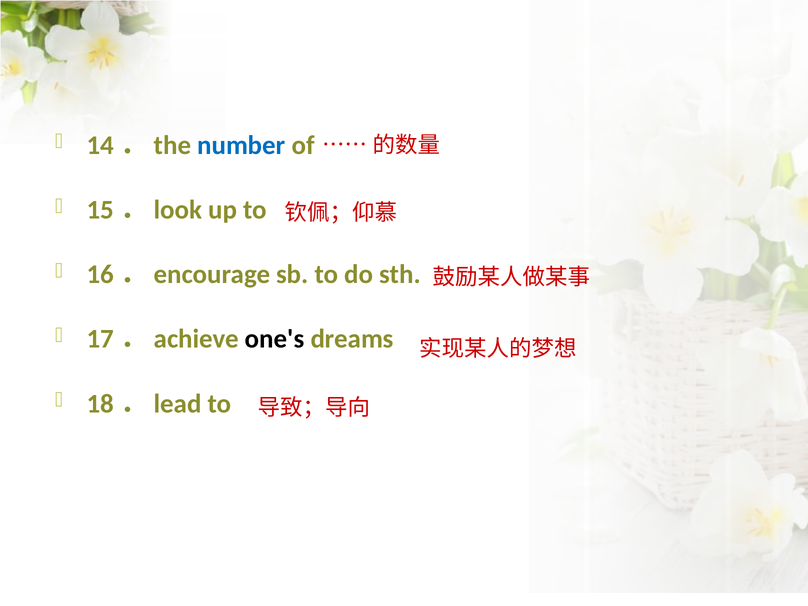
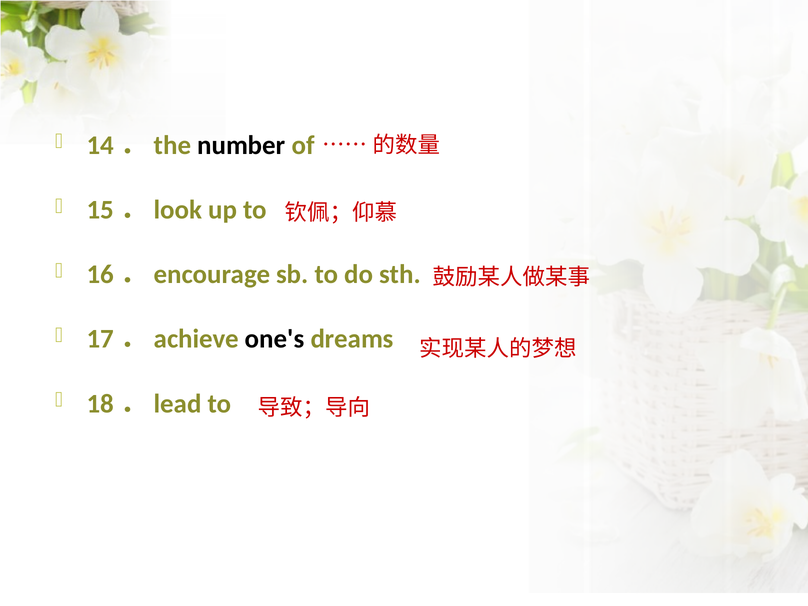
number colour: blue -> black (241, 145)
